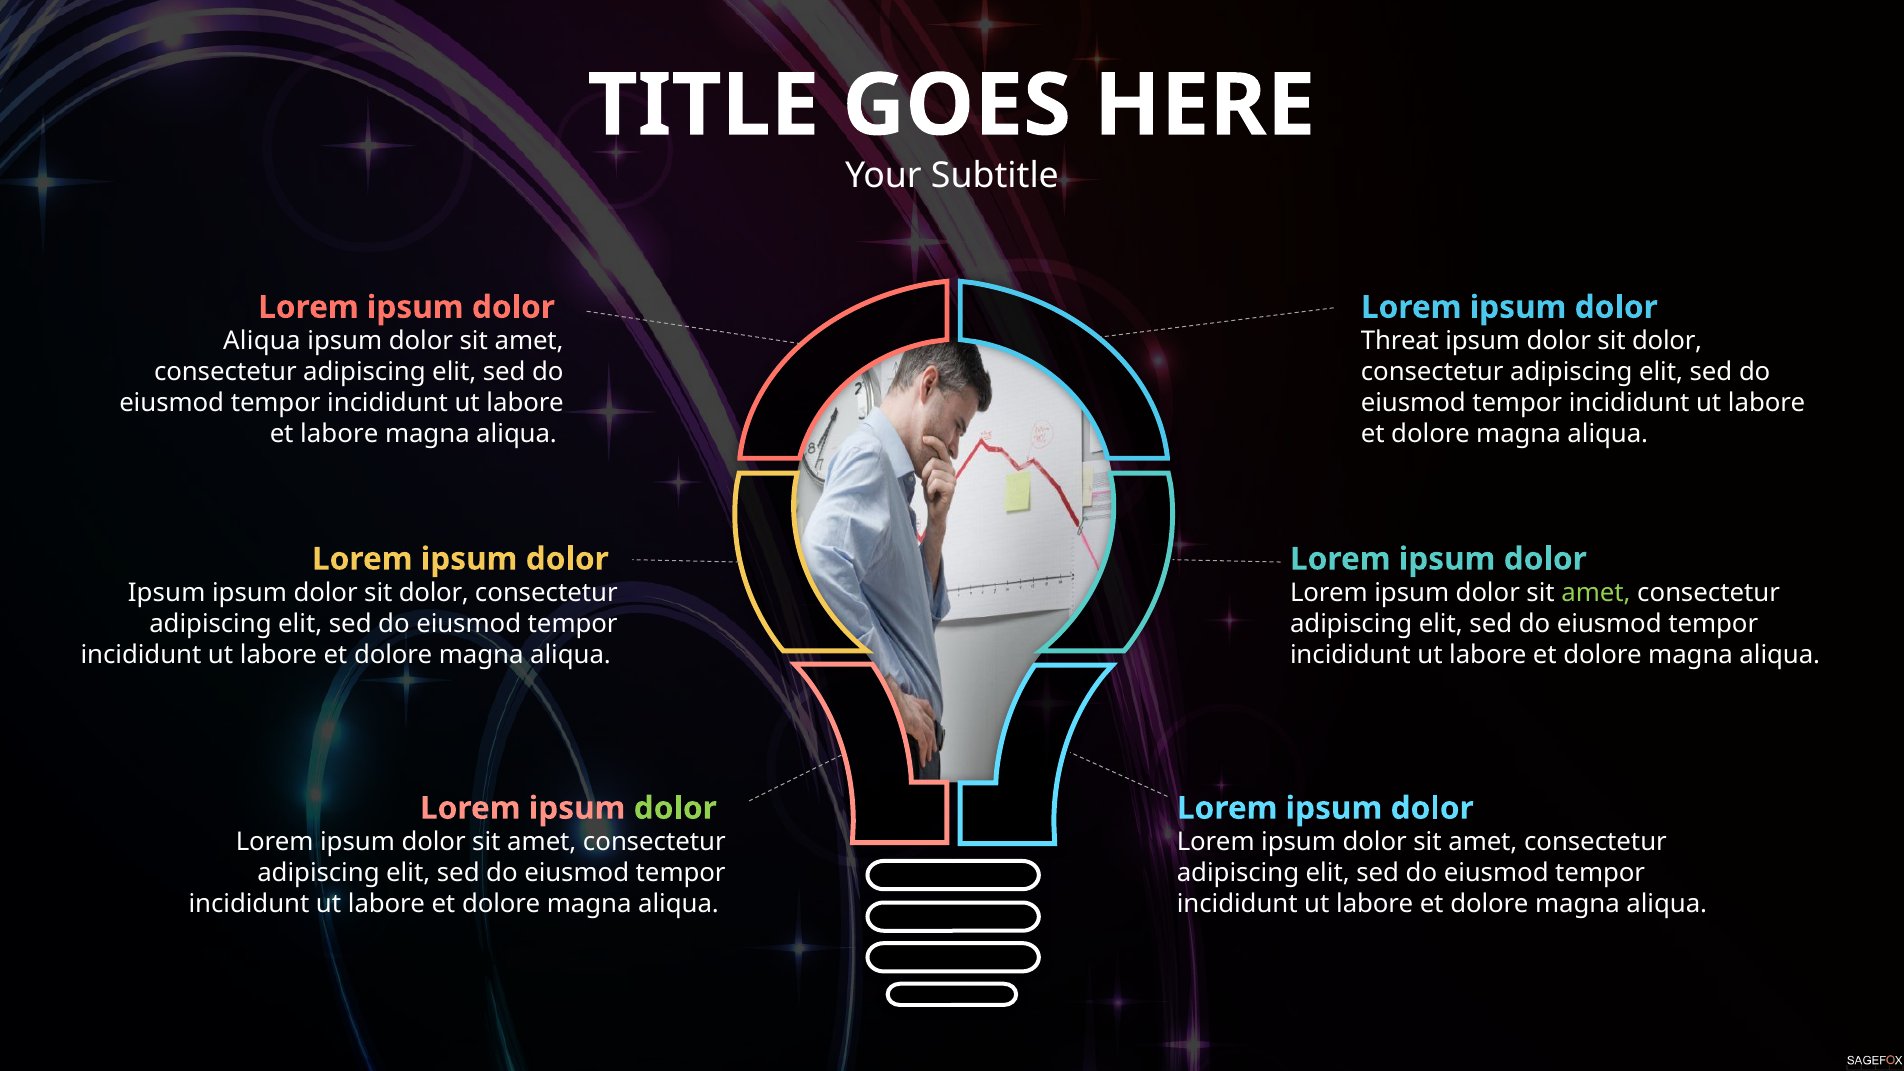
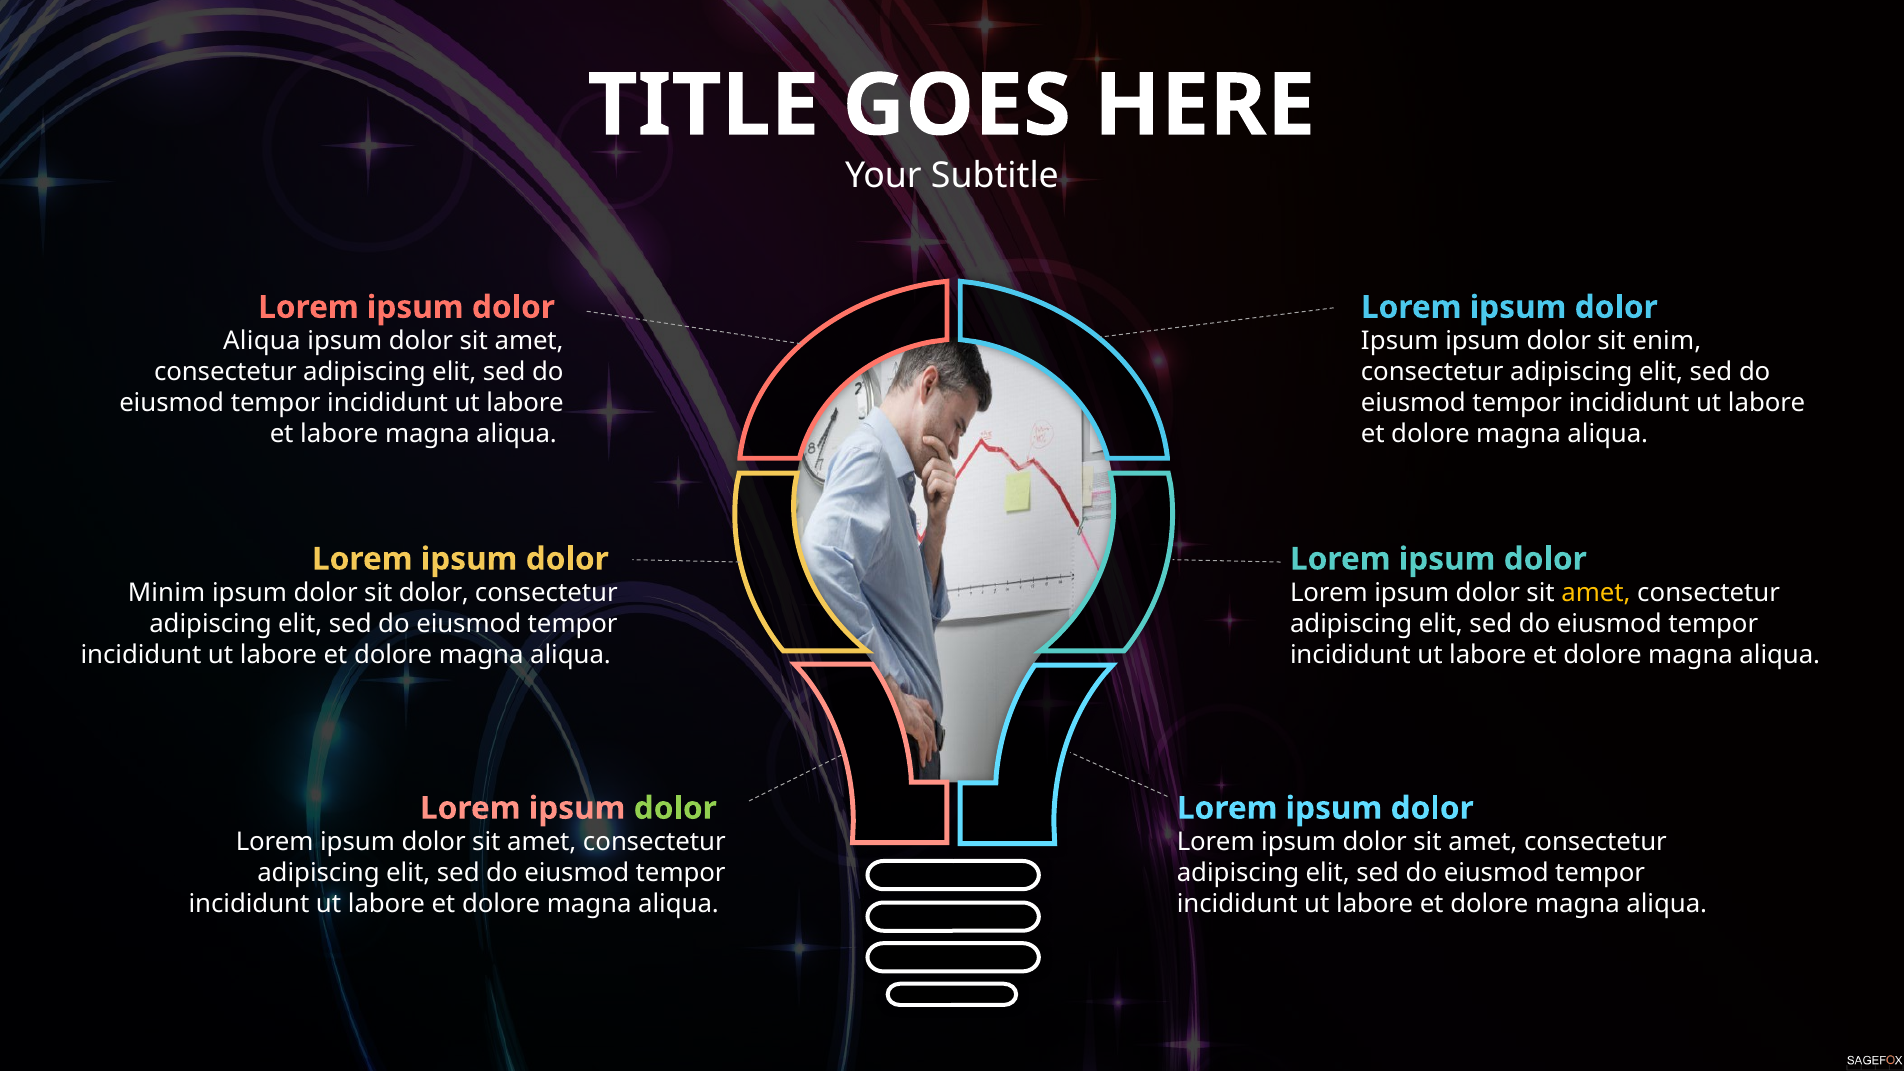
Threat: Threat -> Ipsum (1400, 341)
dolor: dolor -> enim (1667, 341)
Ipsum: Ipsum -> Minim (167, 593)
amet colour: light green -> yellow (1596, 593)
